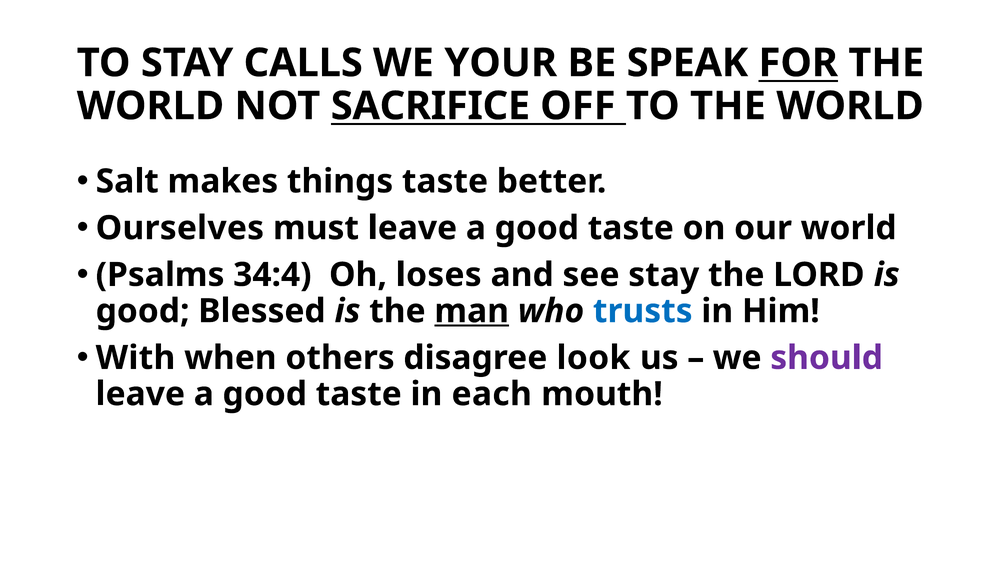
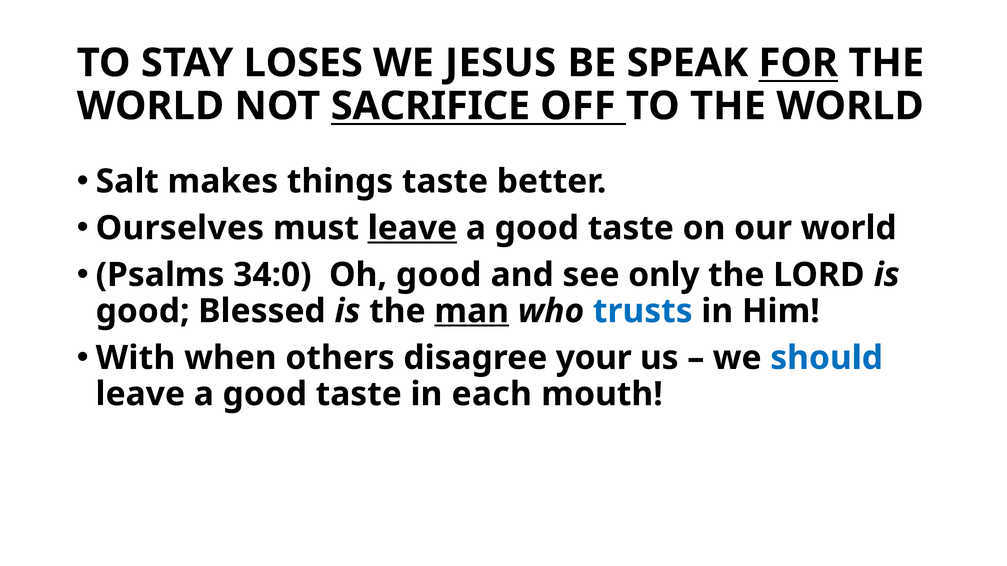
CALLS: CALLS -> LOSES (303, 63)
YOUR: YOUR -> JESUS (501, 63)
leave underline: none -> present (412, 228)
34:4: 34:4 -> 34:0 (272, 275)
Oh loses: loses -> good (439, 275)
see stay: stay -> only (664, 275)
look: look -> your (594, 358)
should colour: purple -> blue (827, 358)
